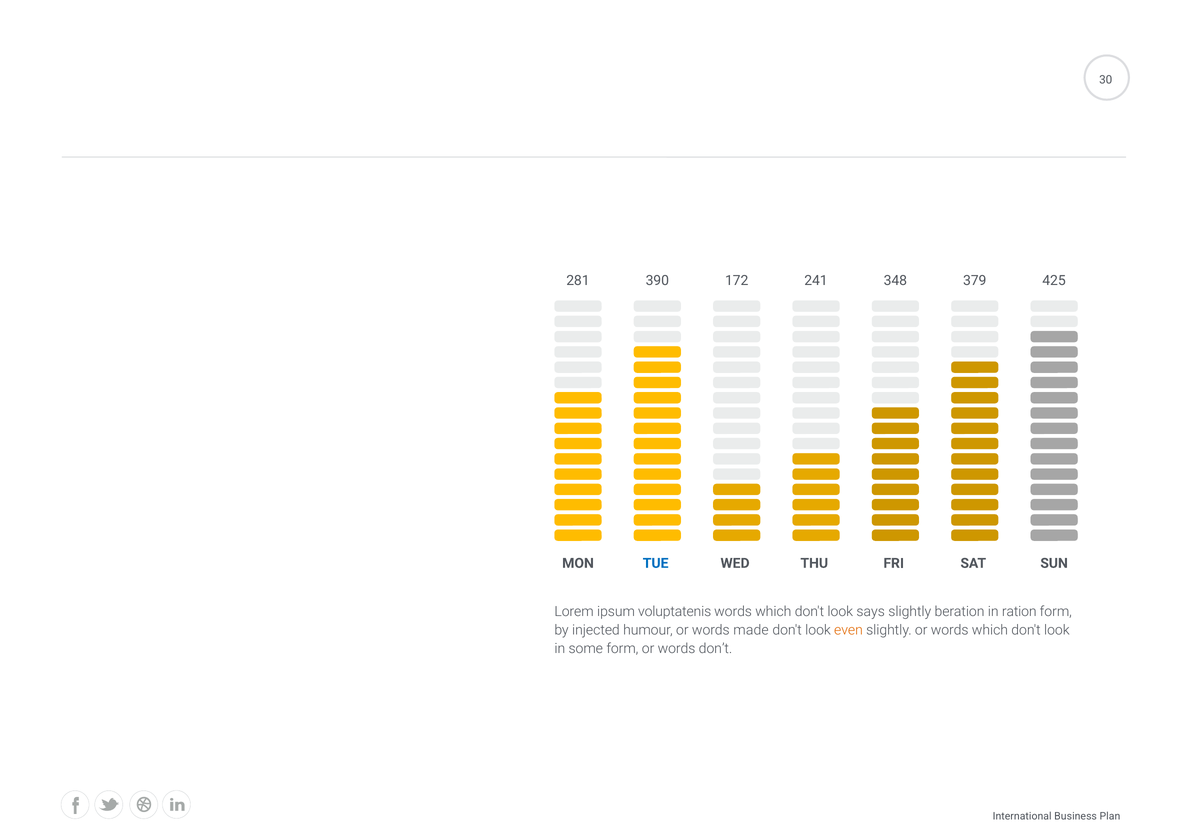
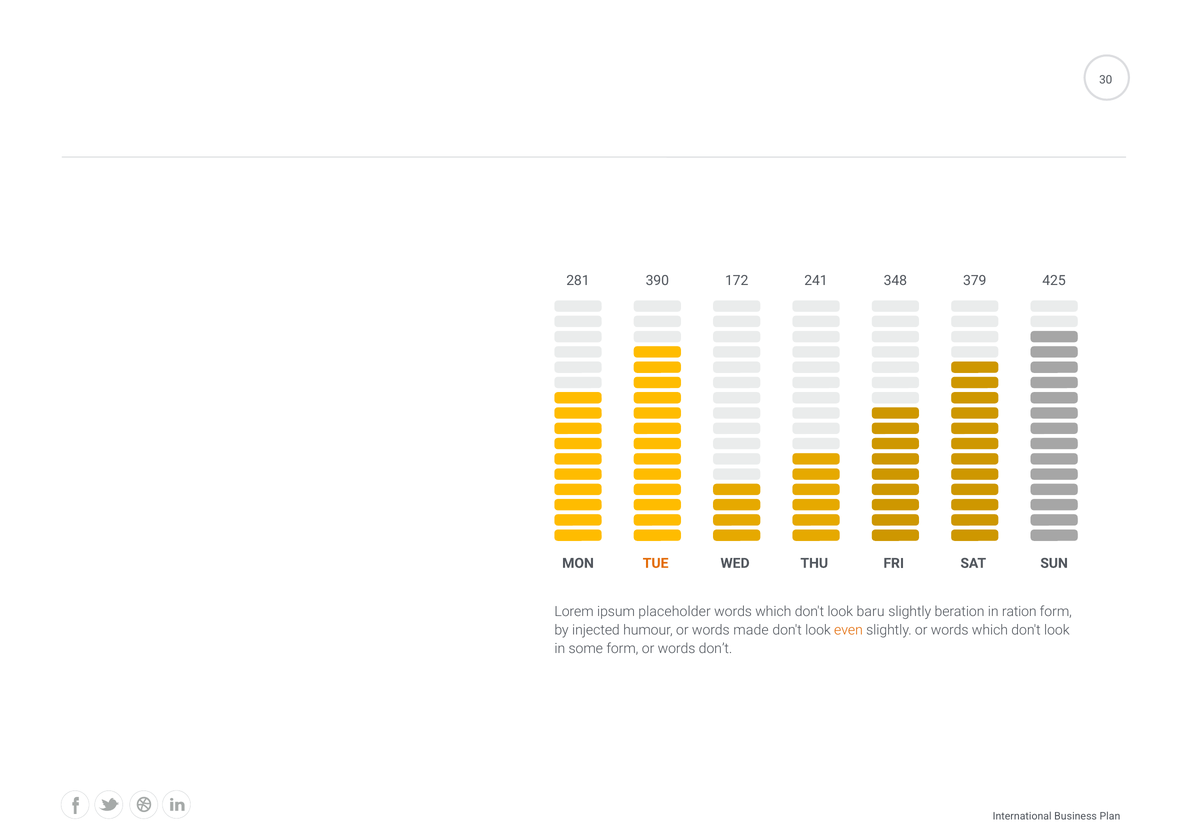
TUE colour: blue -> orange (656, 563)
voluptatenis: voluptatenis -> placeholder (675, 612)
says: says -> baru (871, 612)
